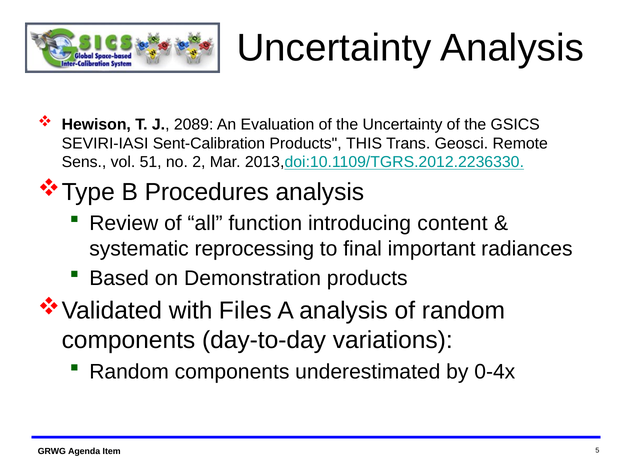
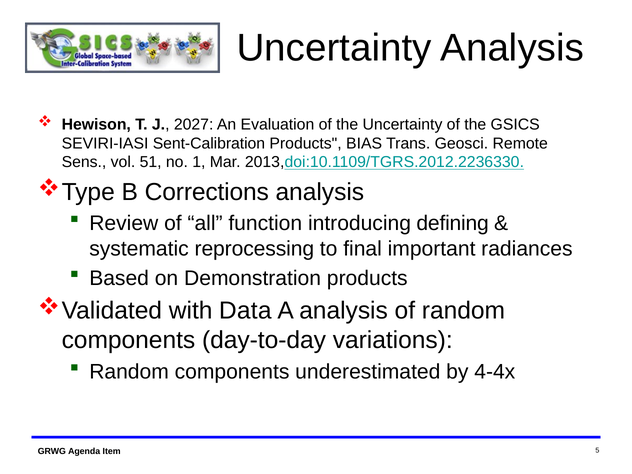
2089: 2089 -> 2027 (194, 124)
THIS: THIS -> BIAS (364, 143)
2: 2 -> 1 (199, 162)
Procedures: Procedures -> Corrections (207, 192)
content: content -> defining (453, 223)
Files: Files -> Data (245, 311)
0-4x: 0-4x -> 4-4x (495, 372)
